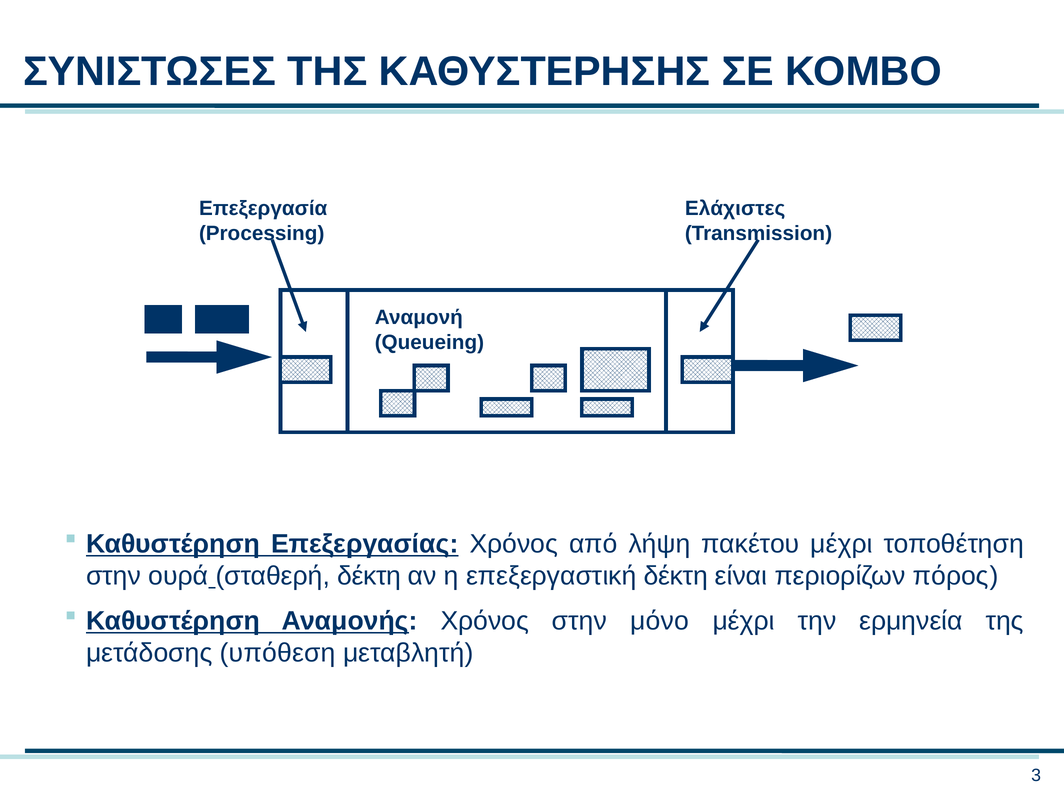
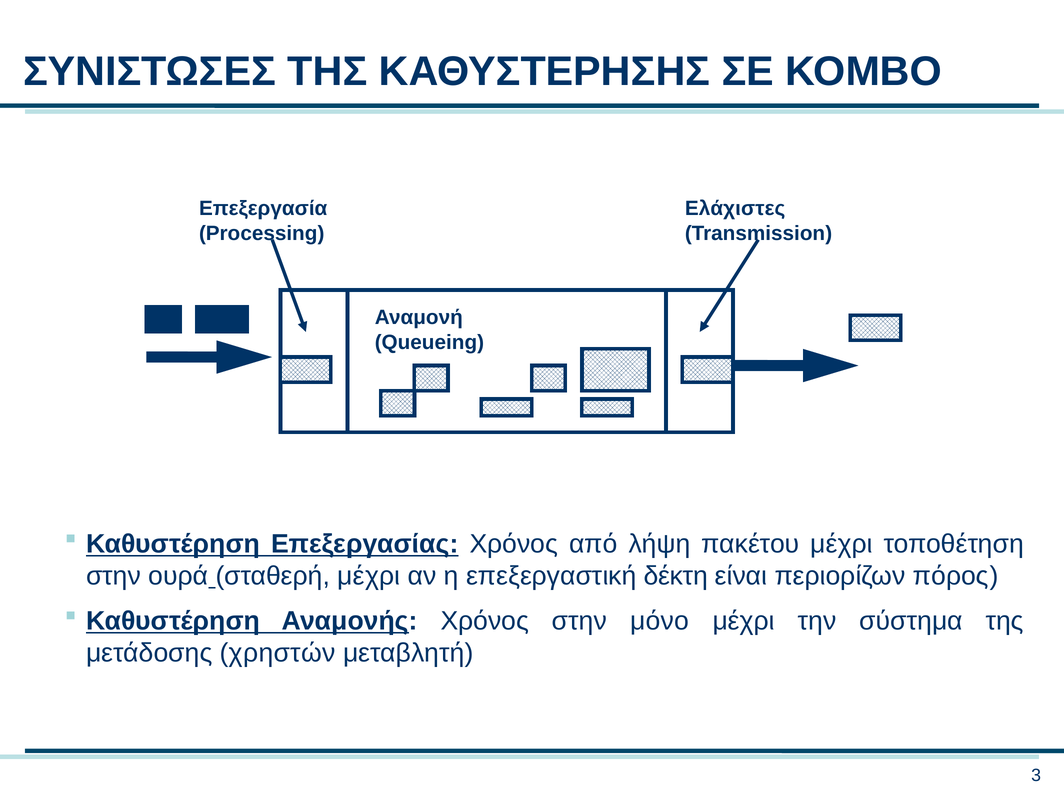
σταθερή δέκτη: δέκτη -> μέχρι (369, 576)
ερμηνεία: ερμηνεία -> σύστημα (911, 621)
υπόθεση: υπόθεση -> χρηστών (278, 653)
